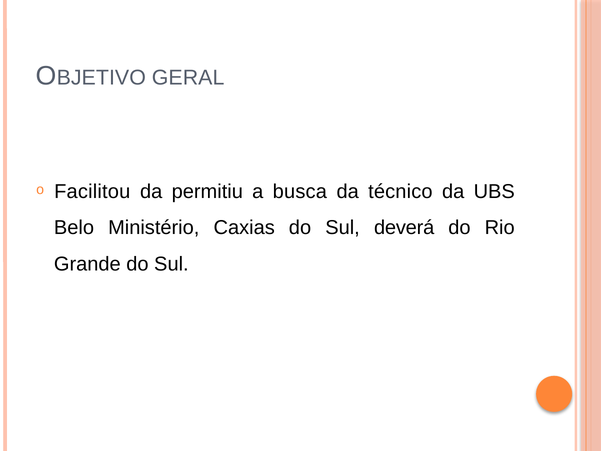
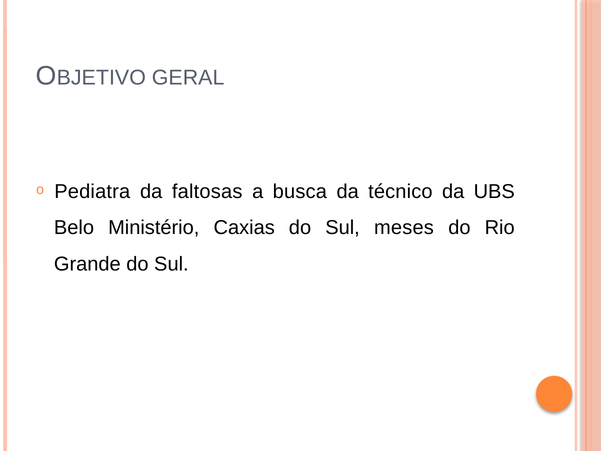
Facilitou: Facilitou -> Pediatra (92, 192)
permitiu: permitiu -> faltosas (207, 192)
deverá: deverá -> meses (404, 228)
